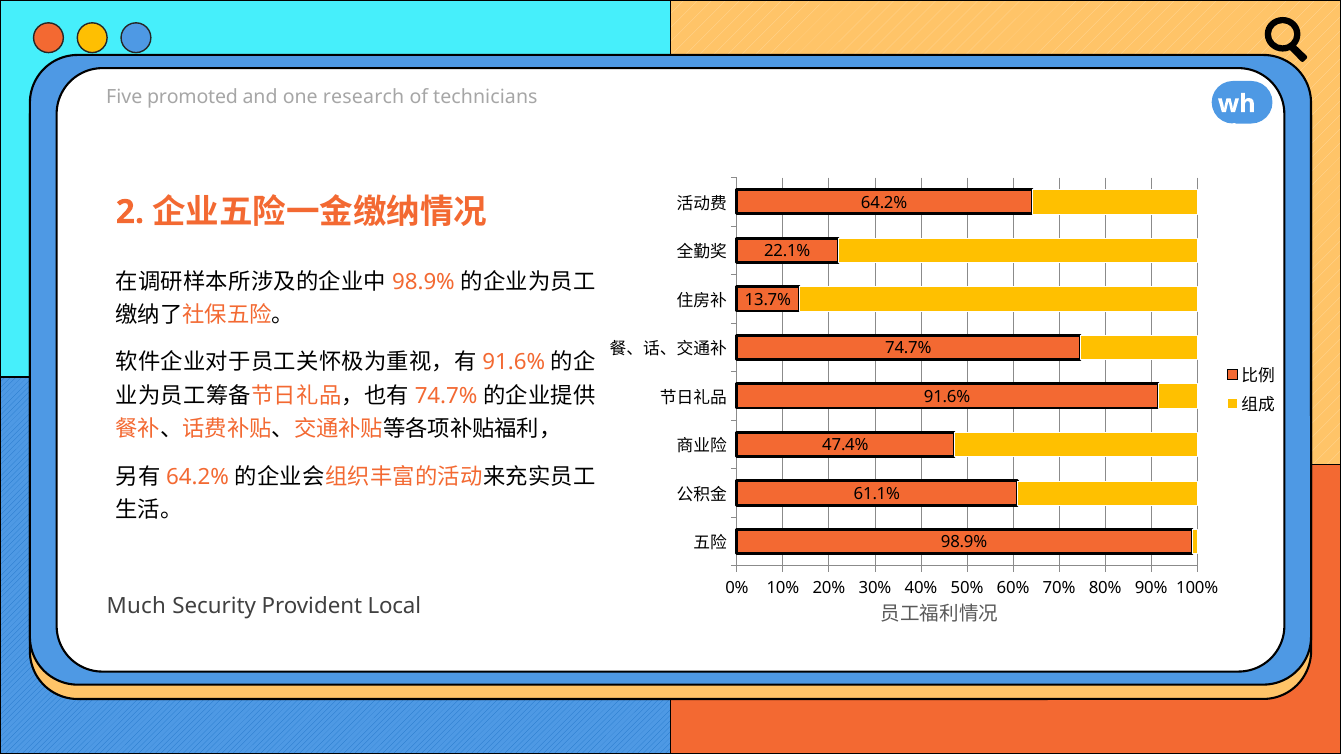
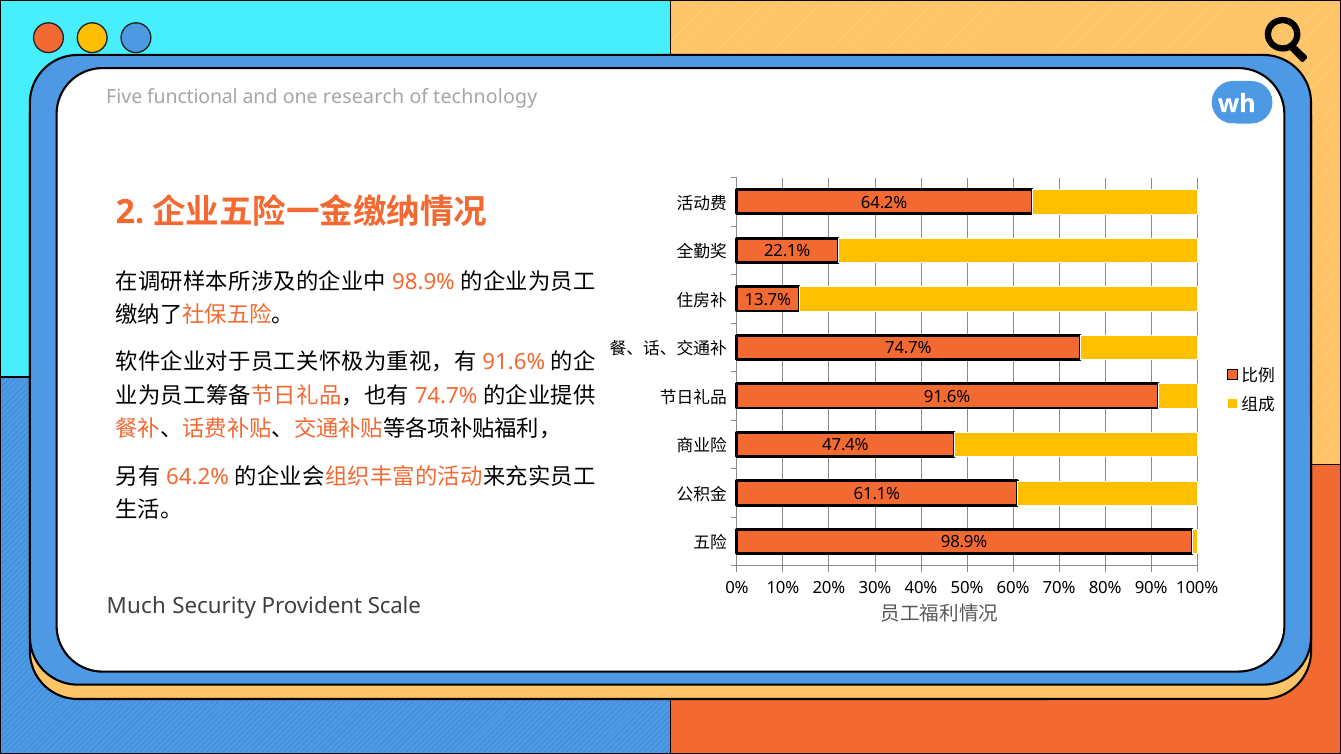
promoted: promoted -> functional (192, 97)
technicians: technicians -> technology (485, 97)
Local: Local -> Scale (394, 606)
